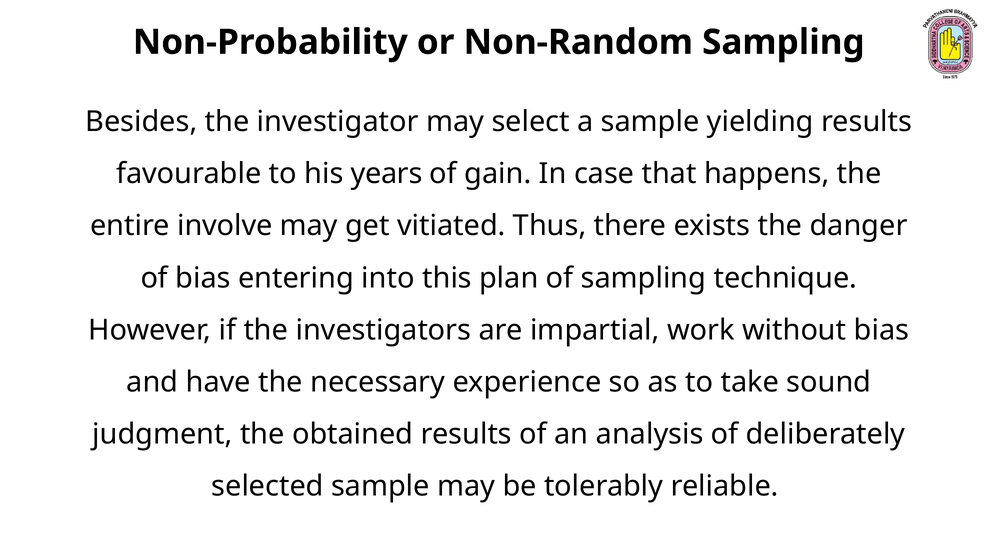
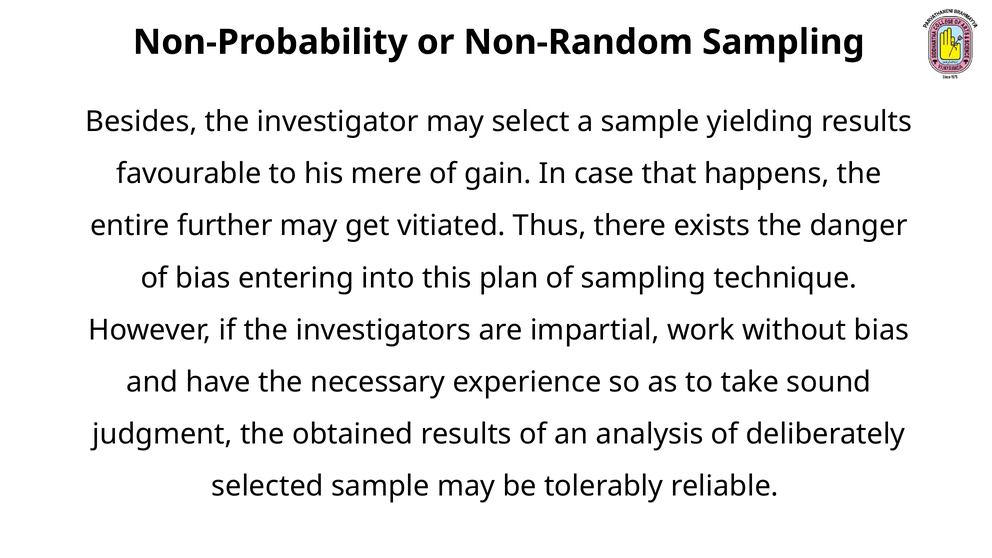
years: years -> mere (386, 174)
involve: involve -> further (225, 226)
